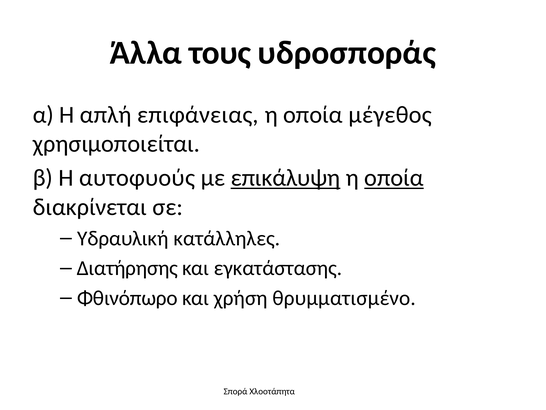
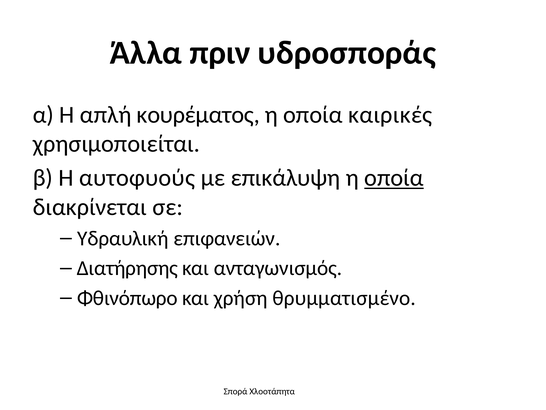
τους: τους -> πριν (220, 53)
επιφάνειας: επιφάνειας -> κουρέματος (198, 115)
μέγεθος: μέγεθος -> καιρικές (390, 115)
επικάλυψη underline: present -> none (286, 178)
κατάλληλες: κατάλληλες -> επιφανειών (227, 238)
εγκατάστασης: εγκατάστασης -> ανταγωνισμός (278, 268)
